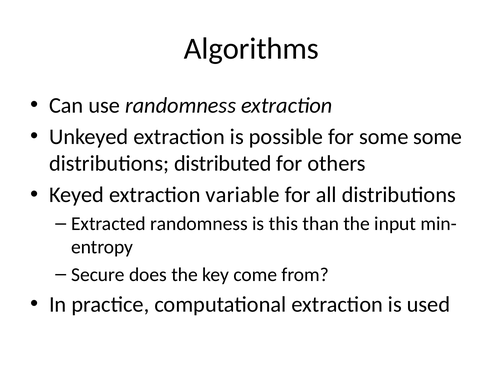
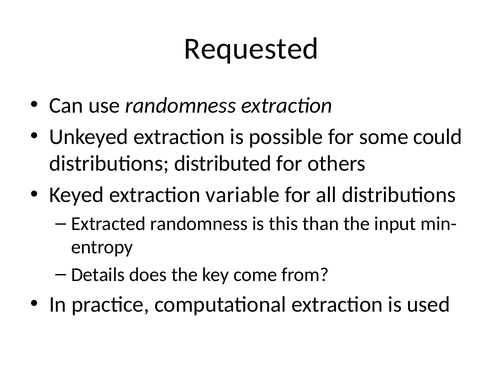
Algorithms: Algorithms -> Requested (251, 49)
some some: some -> could (438, 137)
Secure: Secure -> Details (98, 275)
